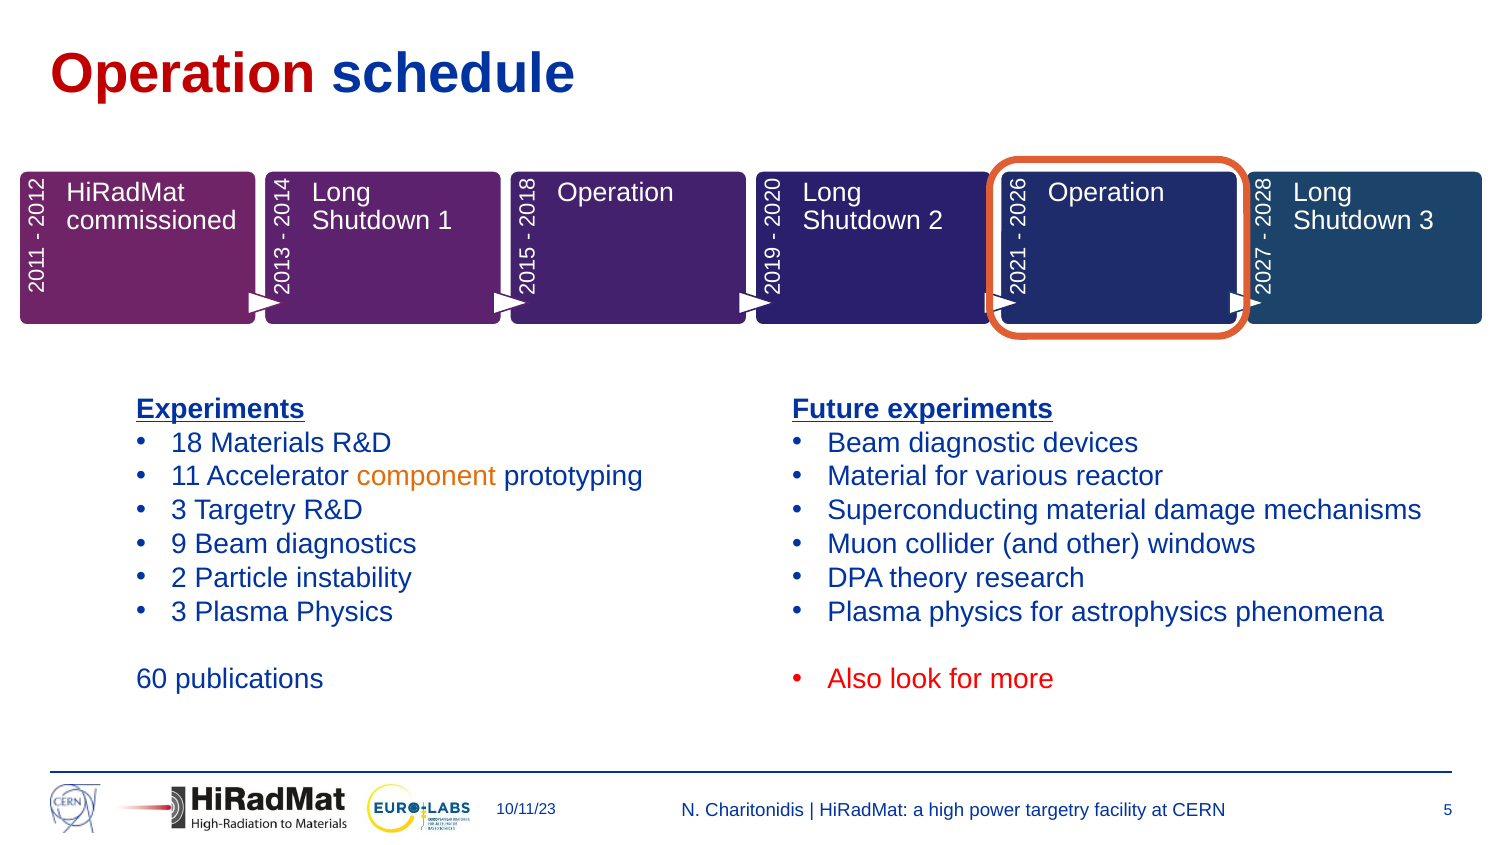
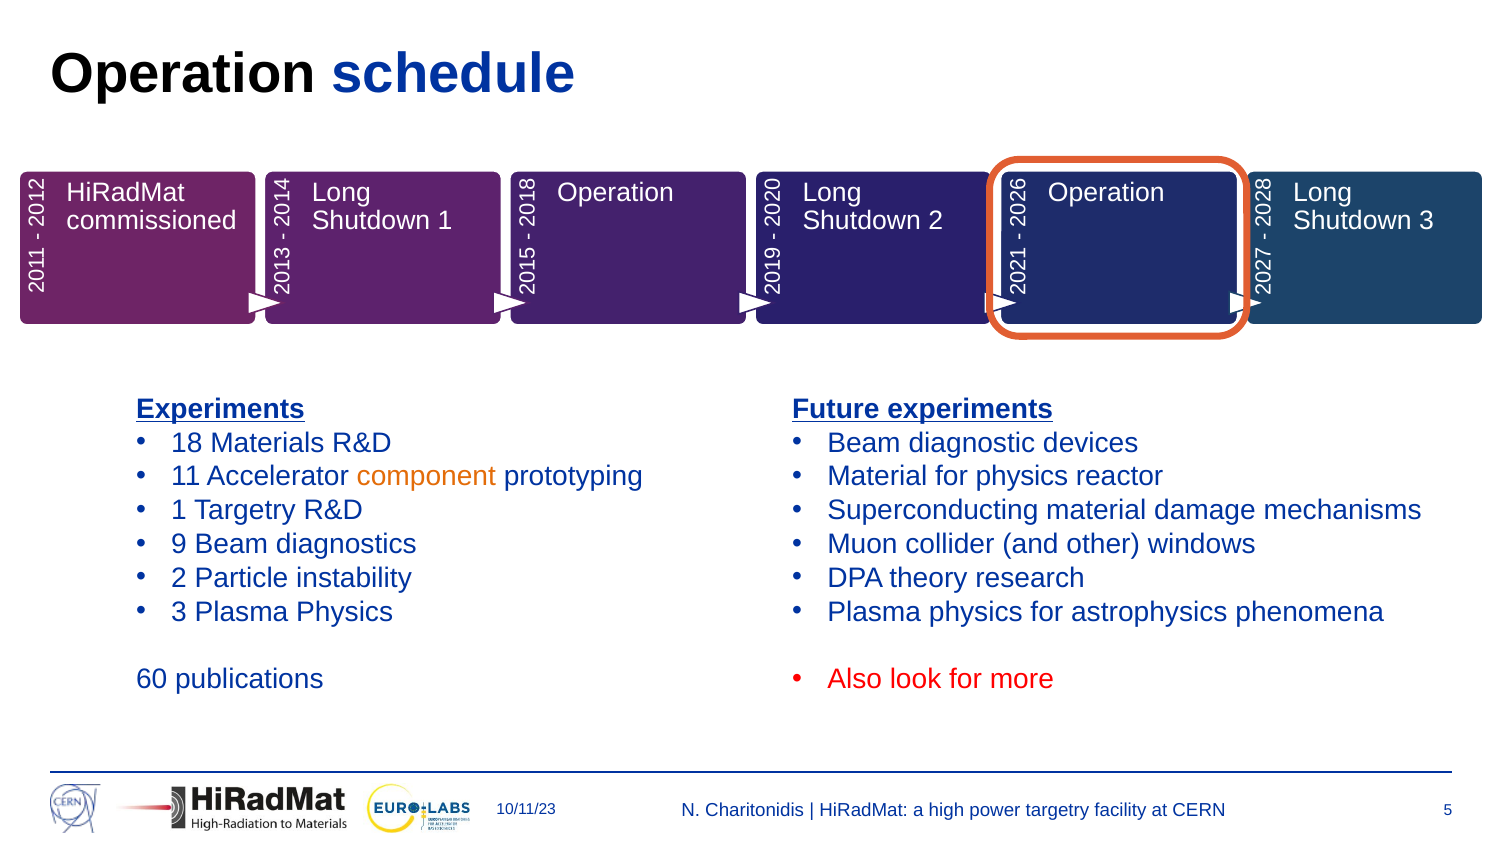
Operation colour: red -> black (183, 74)
for various: various -> physics (1022, 477)
3: 3 -> 1 (179, 510)
